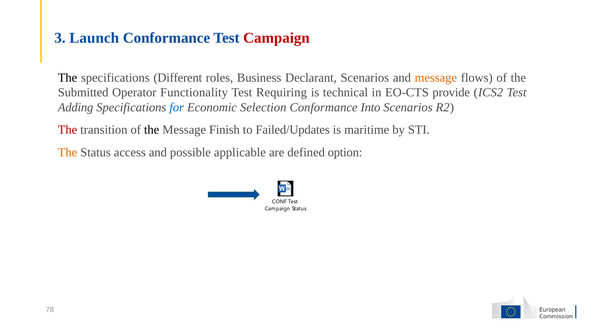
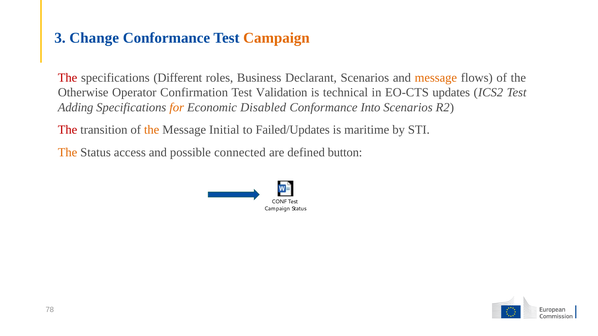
Launch: Launch -> Change (94, 38)
Campaign colour: red -> orange (276, 38)
The colour: black -> red (68, 78)
Submitted: Submitted -> Otherwise (83, 93)
Functionality: Functionality -> Confirmation (194, 93)
Requiring: Requiring -> Validation (282, 93)
provide: provide -> updates (451, 93)
for colour: blue -> orange (177, 108)
Selection: Selection -> Disabled (263, 108)
the colour: black -> orange (152, 130)
Finish: Finish -> Initial (224, 130)
applicable: applicable -> connected (240, 152)
option: option -> button (345, 152)
